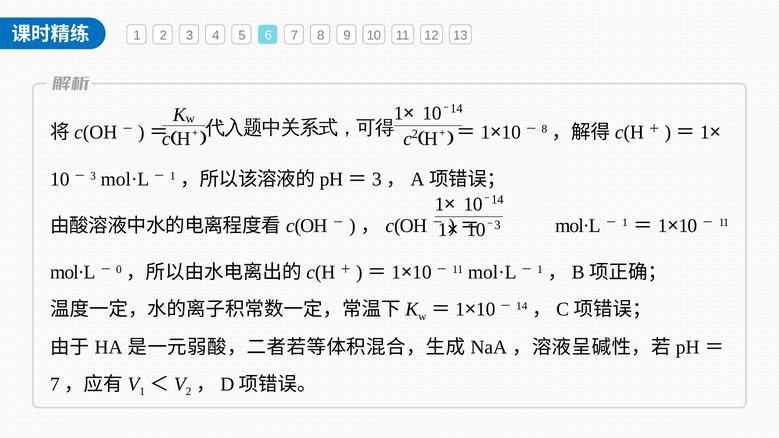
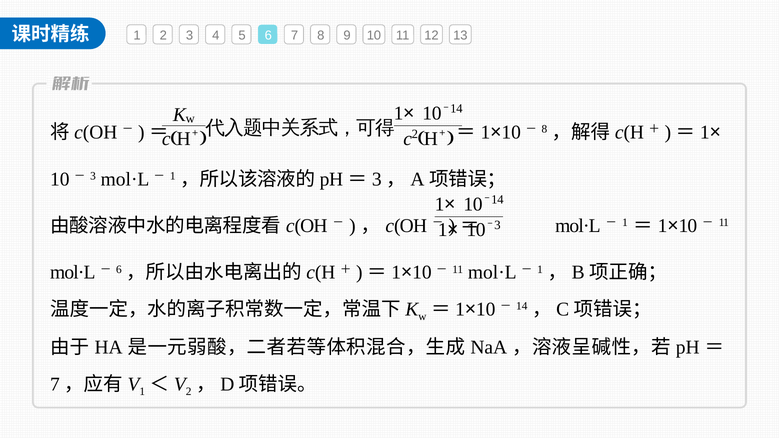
0: 0 -> 6 (119, 270)
